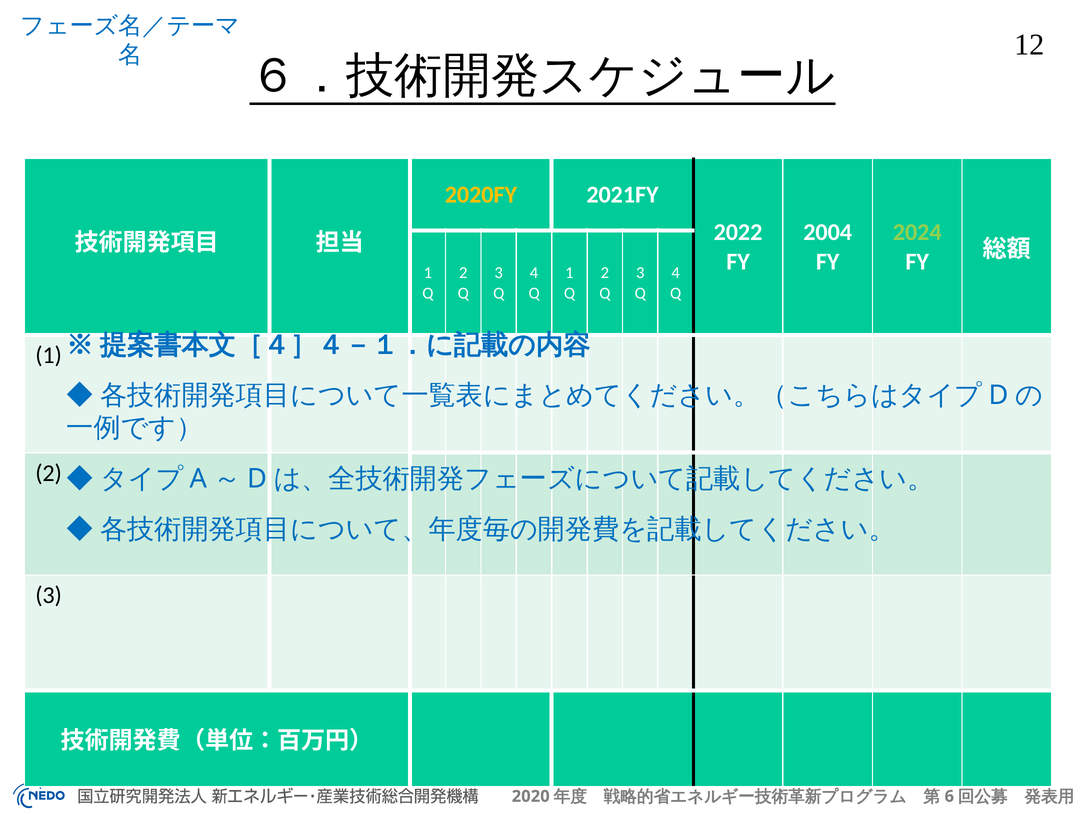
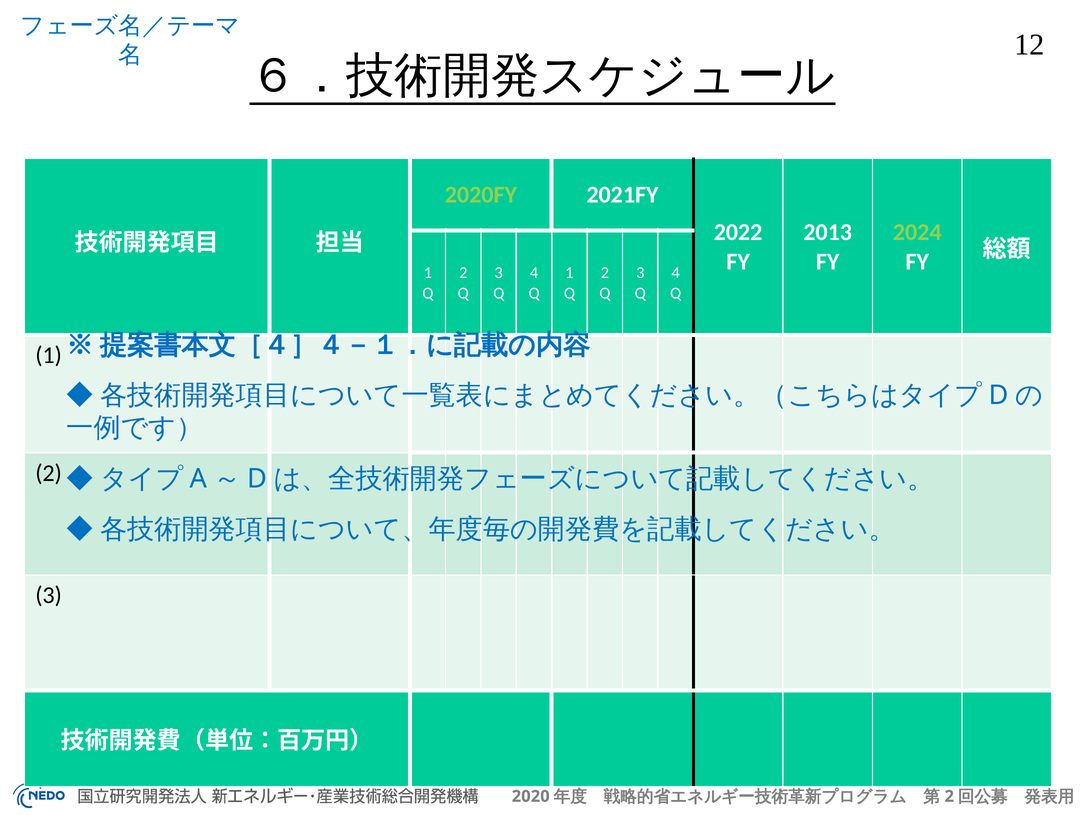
2020FY colour: yellow -> light green (481, 195)
2004: 2004 -> 2013 (828, 232)
6: 6 -> 2 (949, 797)
